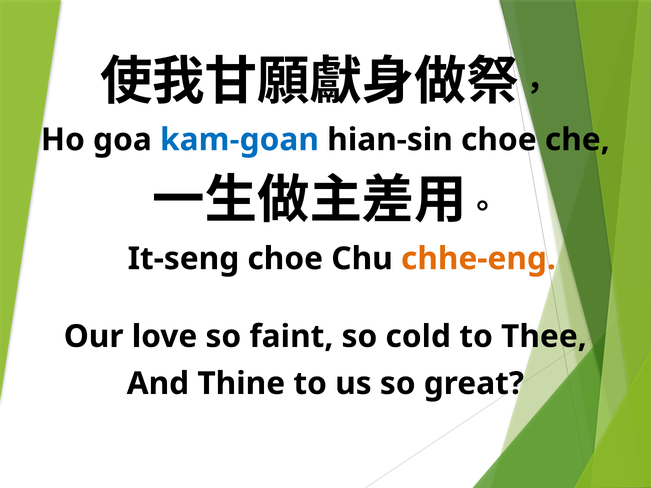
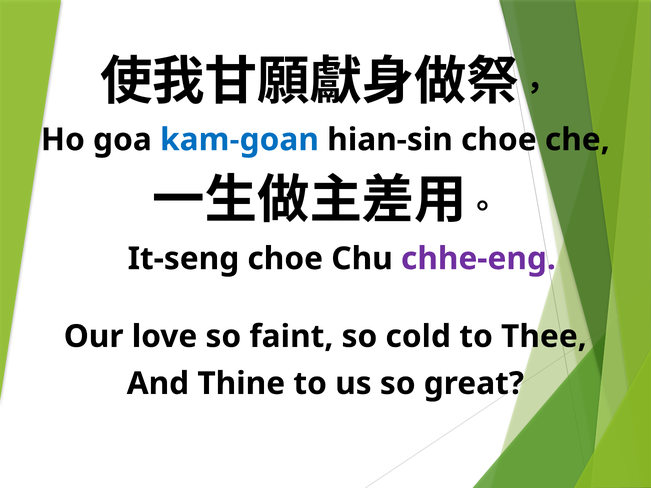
chhe-eng colour: orange -> purple (478, 259)
